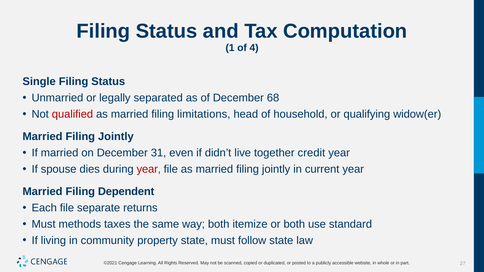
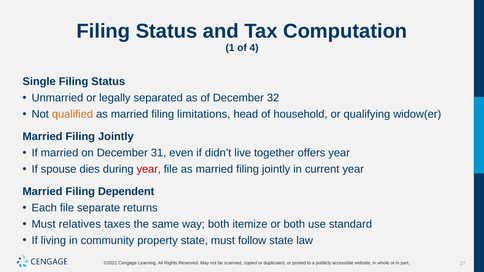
68: 68 -> 32 (273, 98)
qualified colour: red -> orange (72, 114)
credit: credit -> offers (311, 153)
methods: methods -> relatives (80, 224)
